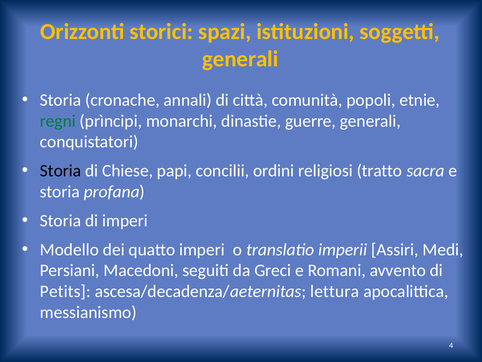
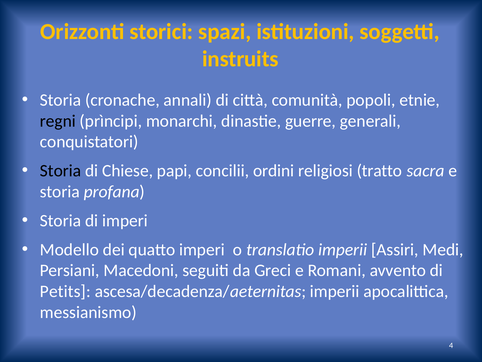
generali: generali -> instruits (240, 59)
regni colour: green -> black (58, 121)
ascesa/decadenza/aeternitas lettura: lettura -> imperii (335, 291)
